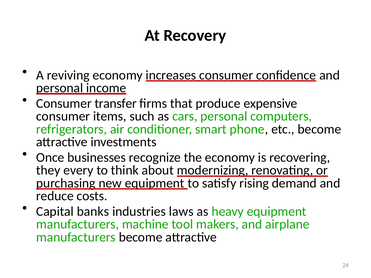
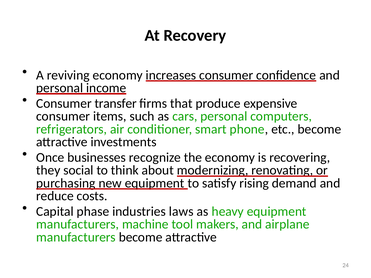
every: every -> social (78, 170)
banks: banks -> phase (93, 212)
